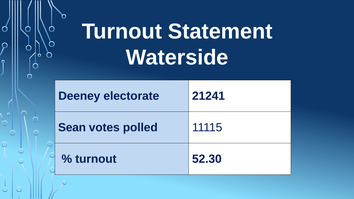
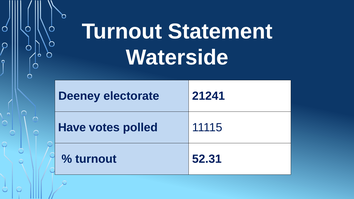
Sean: Sean -> Have (72, 128)
52.30: 52.30 -> 52.31 (207, 159)
